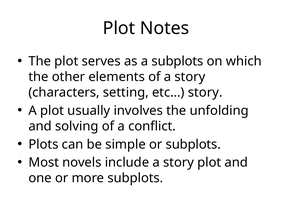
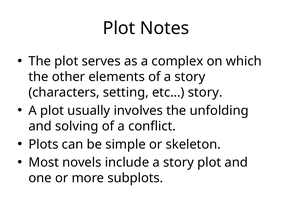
a subplots: subplots -> complex (177, 61)
or subplots: subplots -> skeleton (193, 144)
